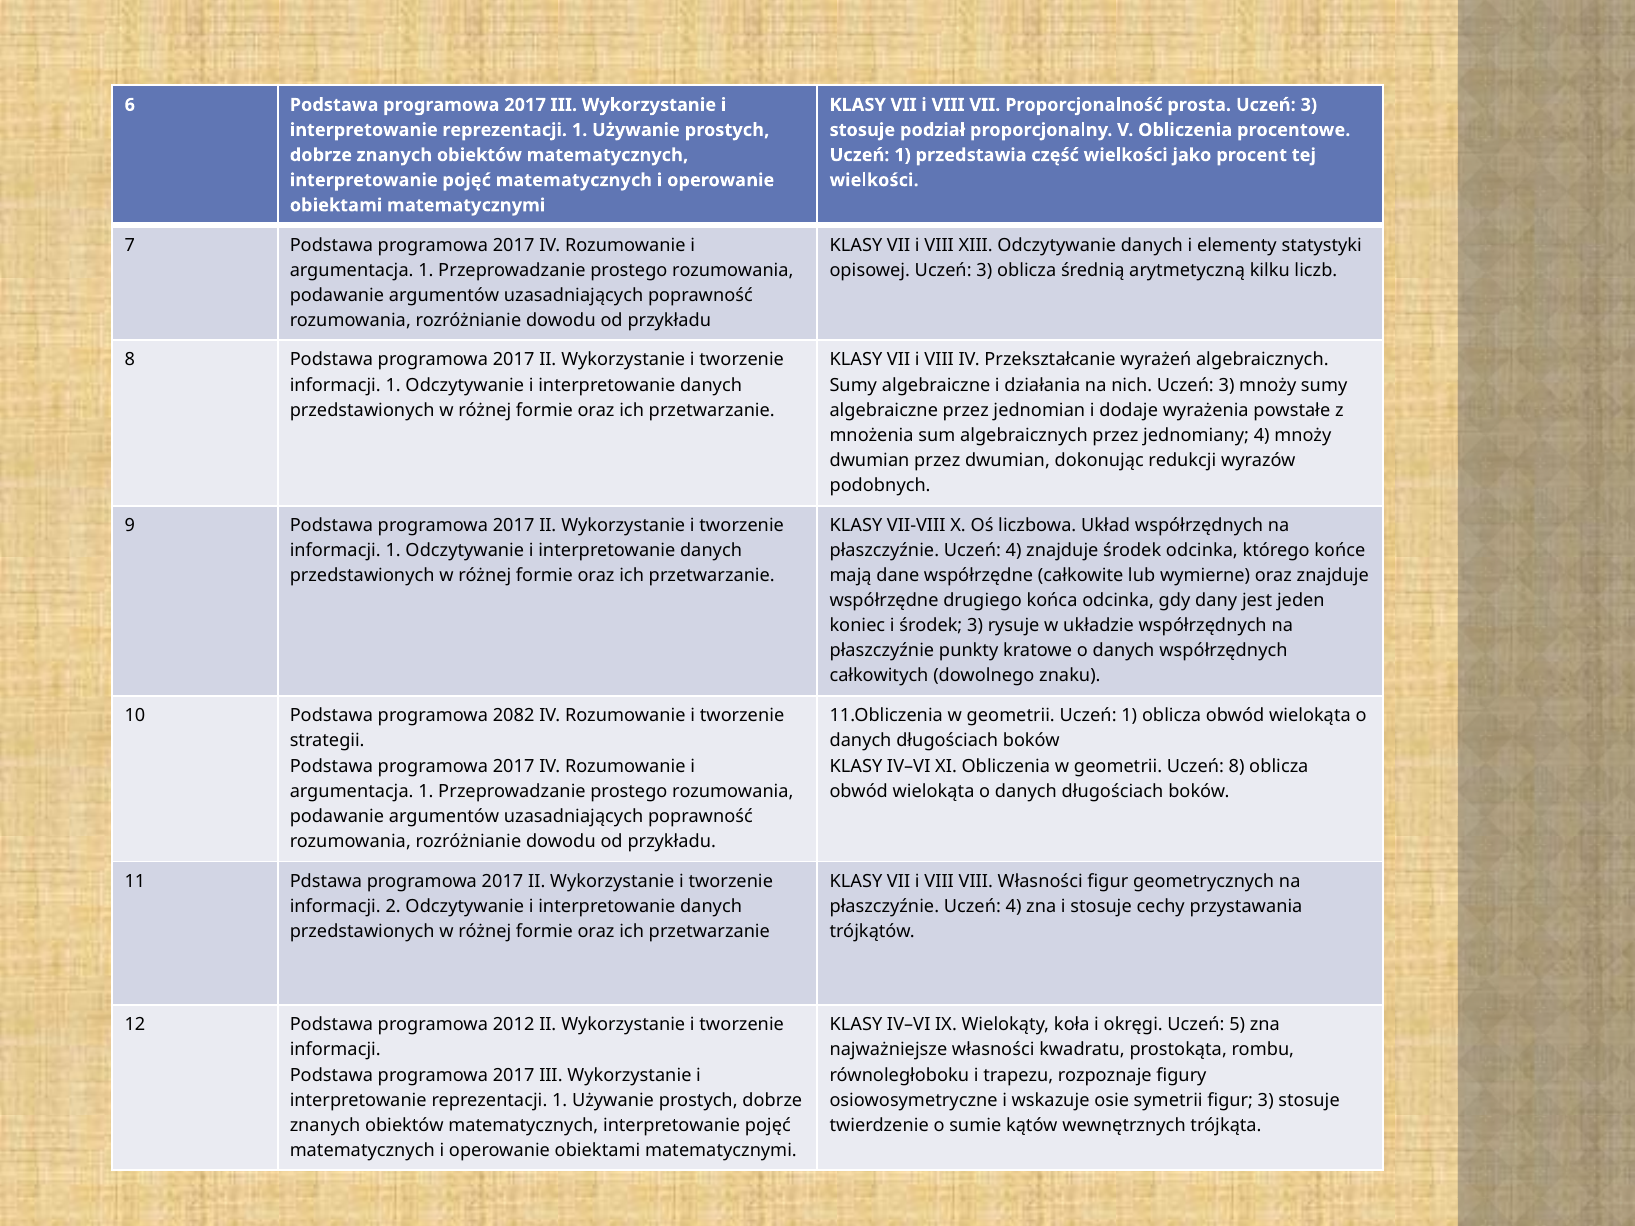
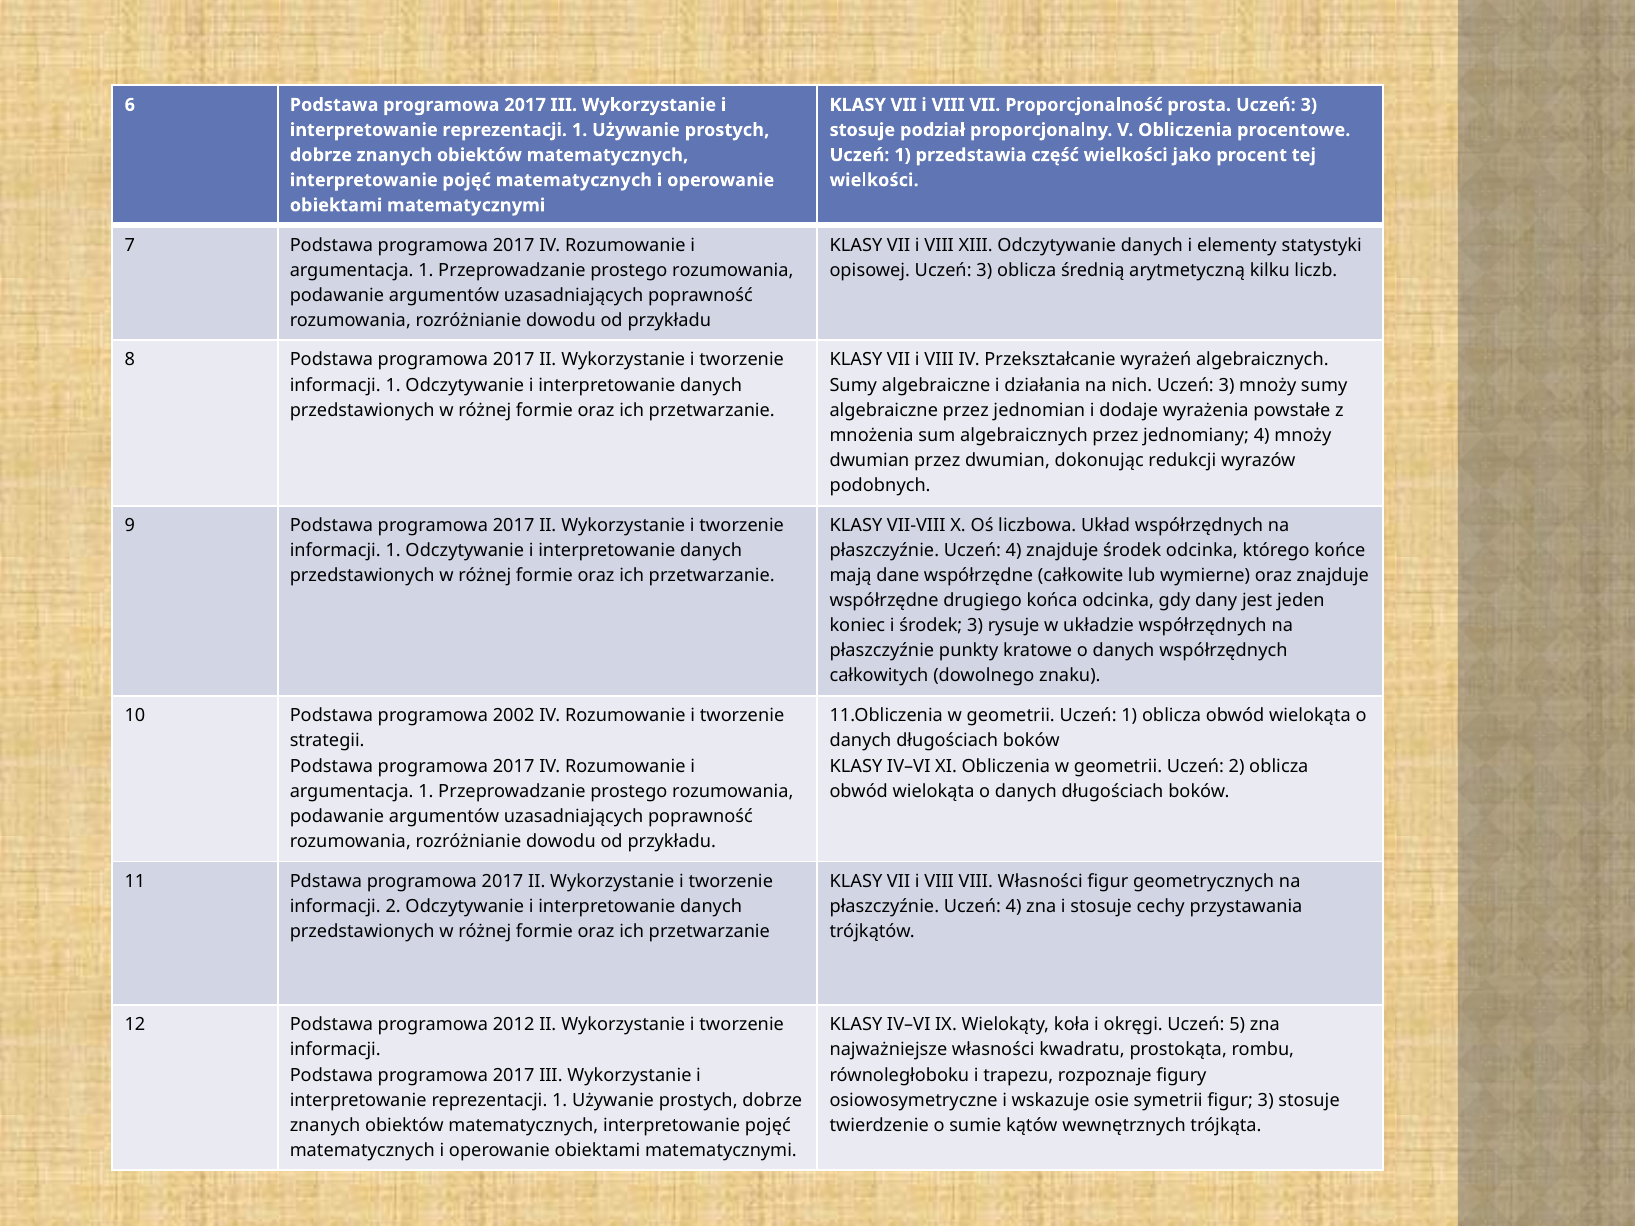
2082: 2082 -> 2002 (514, 716)
Uczeń 8: 8 -> 2 (1237, 766)
